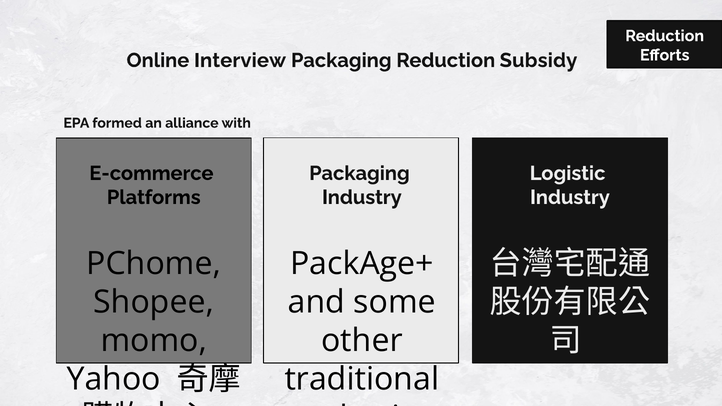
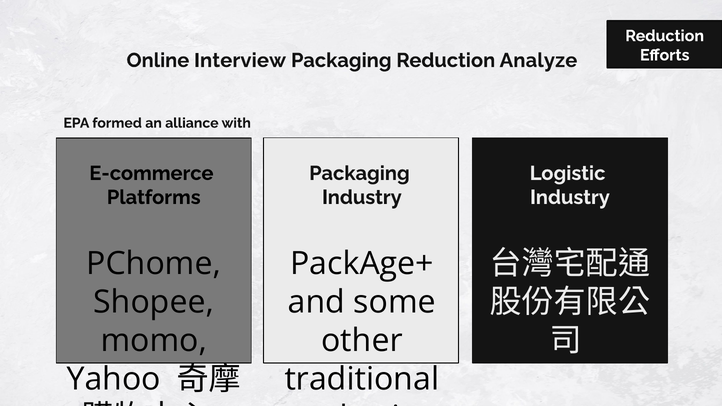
Subsidy: Subsidy -> Analyze (538, 60)
